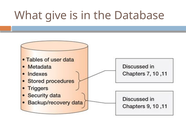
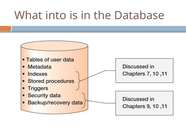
give: give -> into (56, 16)
